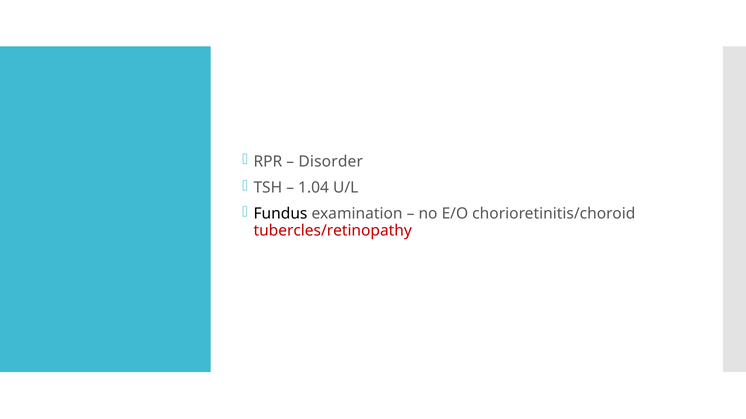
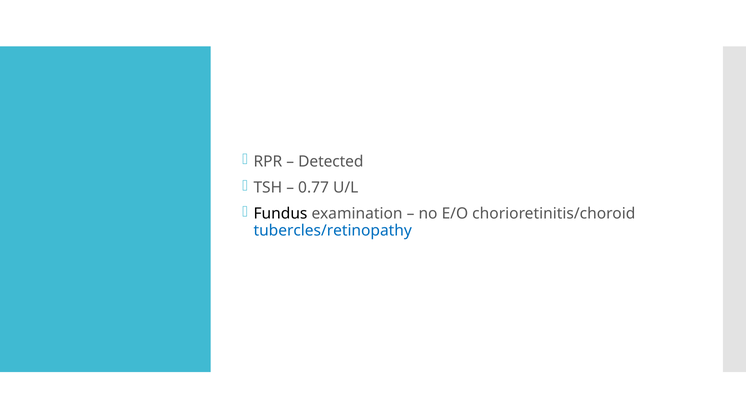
Disorder: Disorder -> Detected (331, 162)
1.04: 1.04 -> 0.77 (314, 188)
tubercles/retinopathy colour: red -> blue (333, 231)
